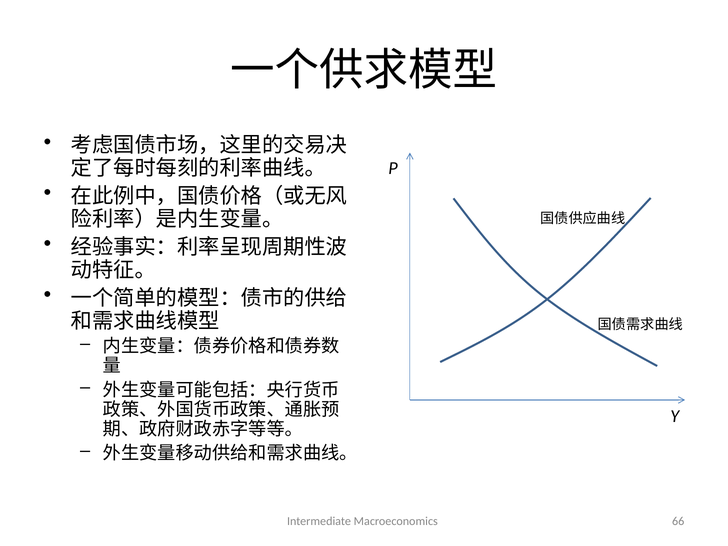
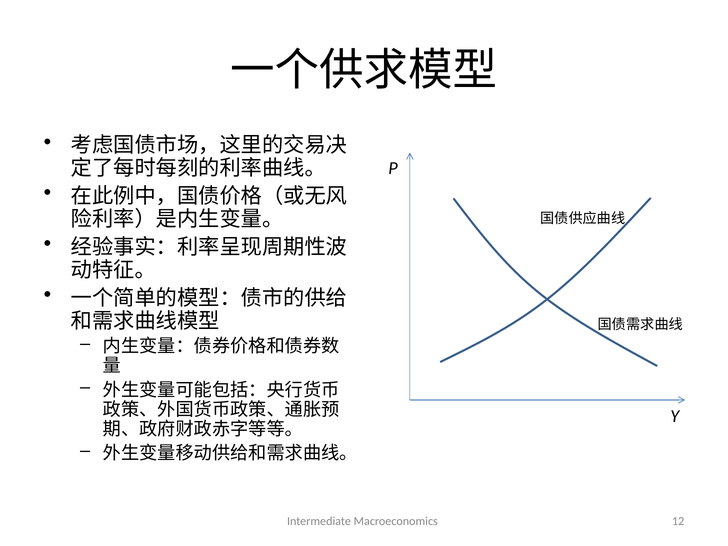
66: 66 -> 12 (678, 521)
